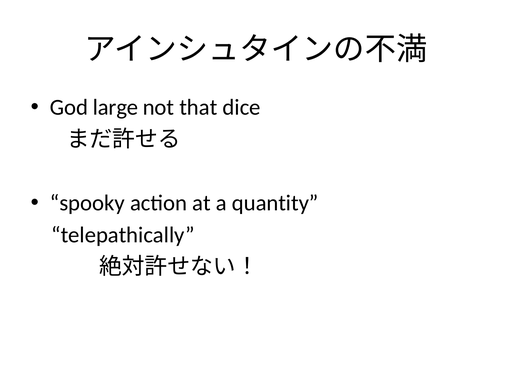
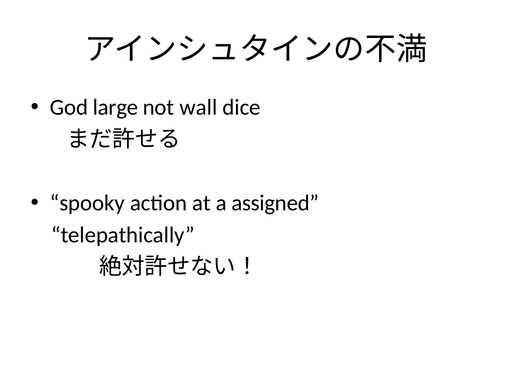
that: that -> wall (198, 107)
quantity: quantity -> assigned (275, 203)
